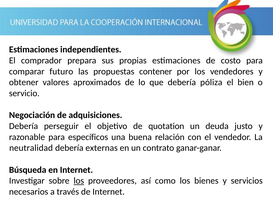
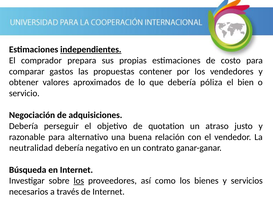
independientes underline: none -> present (91, 49)
futuro: futuro -> gastos (61, 71)
deuda: deuda -> atraso (217, 126)
específicos: específicos -> alternativo (88, 137)
externas: externas -> negativo (102, 148)
